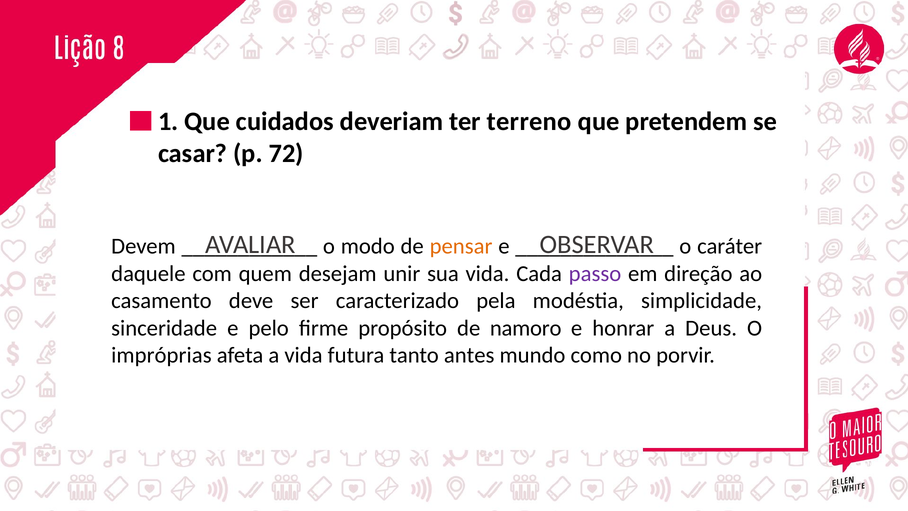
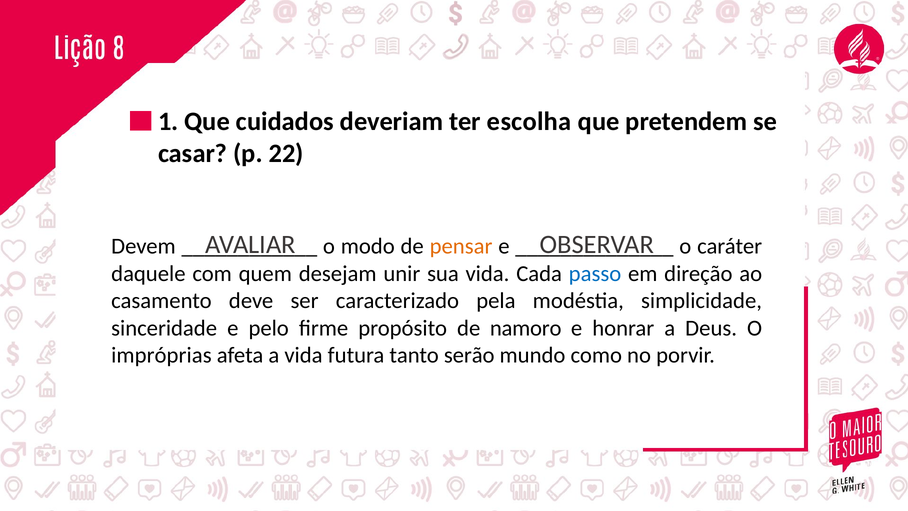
terreno: terreno -> escolha (529, 122)
72: 72 -> 22 (286, 153)
passo colour: purple -> blue (595, 273)
antes: antes -> serão (469, 355)
